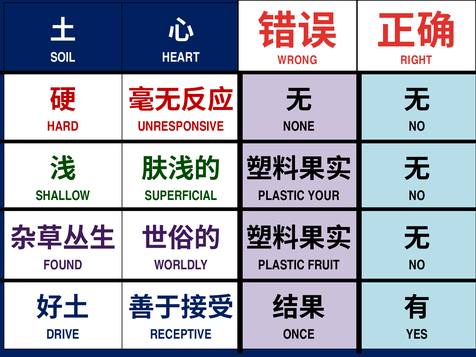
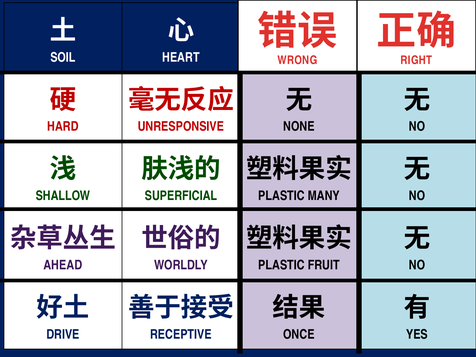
YOUR: YOUR -> MANY (324, 196)
FOUND: FOUND -> AHEAD (63, 265)
